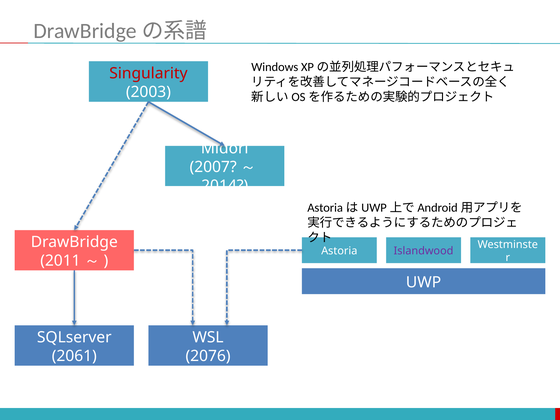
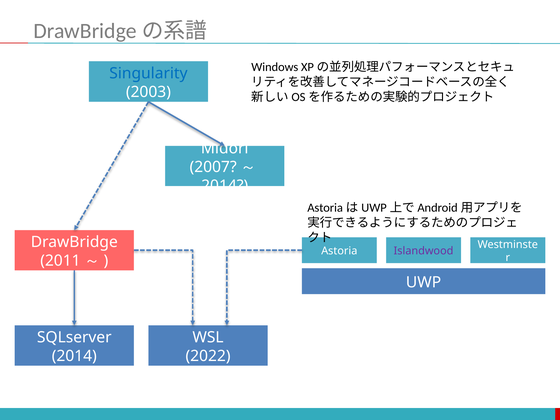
Singularity colour: red -> blue (148, 73)
2061: 2061 -> 2014 (74, 356)
2076: 2076 -> 2022 (208, 356)
